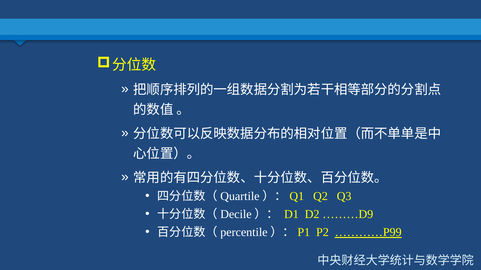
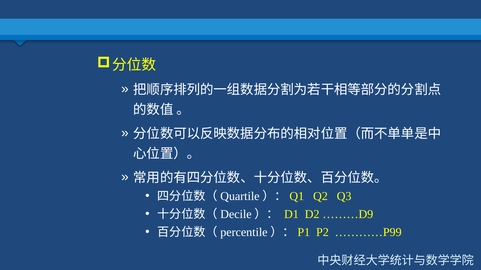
…………P99 underline: present -> none (368, 233)
